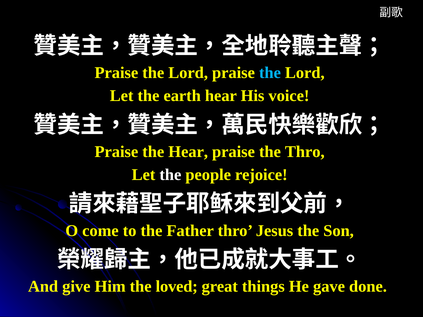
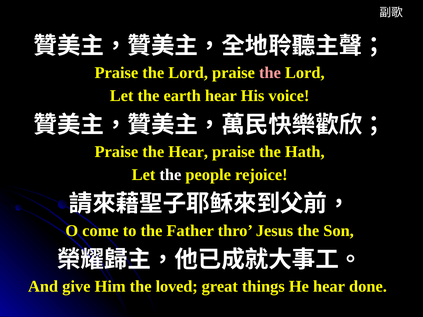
the colour: light blue -> pink (270, 73)
the Thro: Thro -> Hath (305, 152)
He gave: gave -> hear (329, 287)
